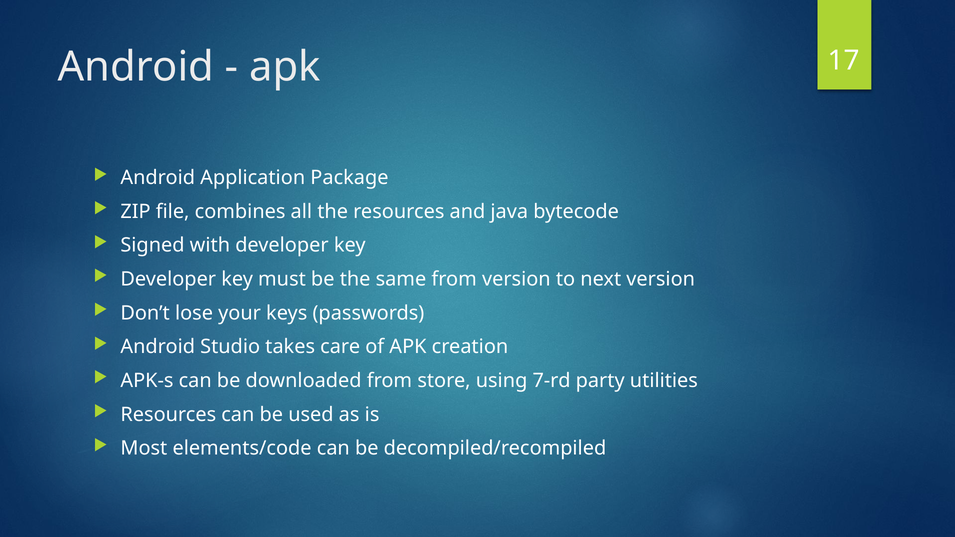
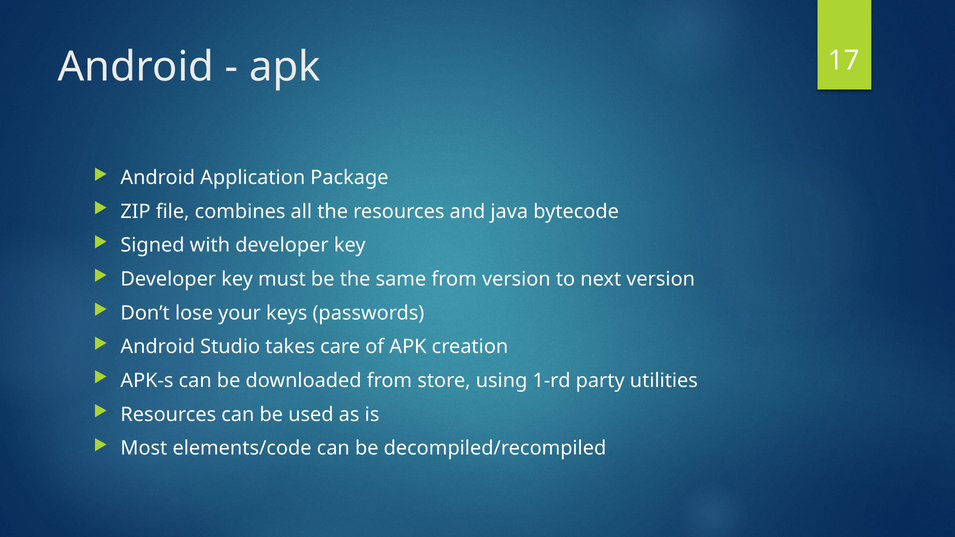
7-rd: 7-rd -> 1-rd (552, 381)
